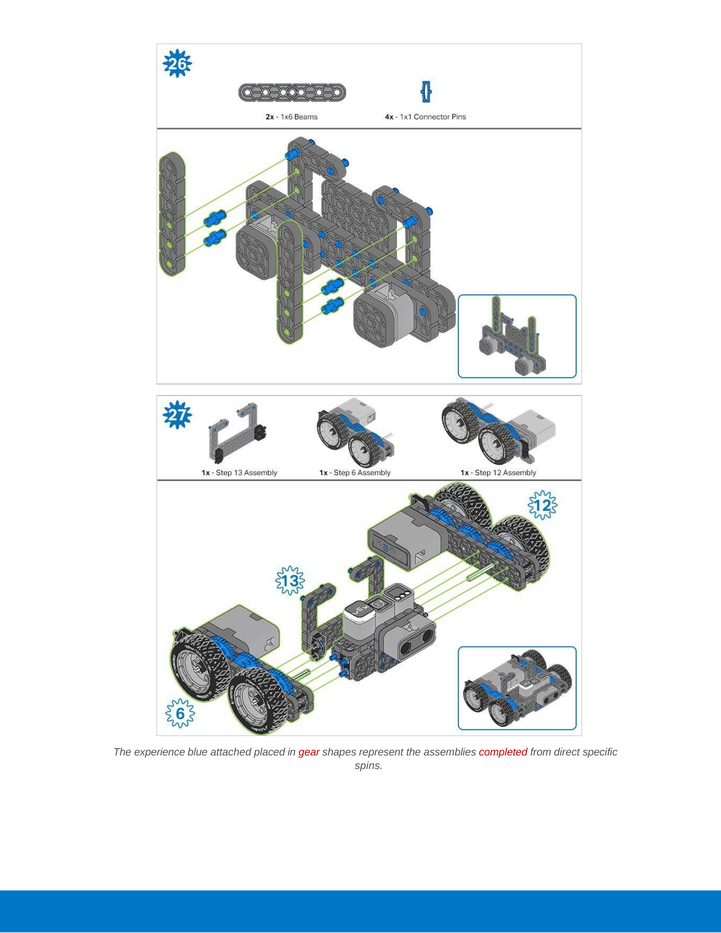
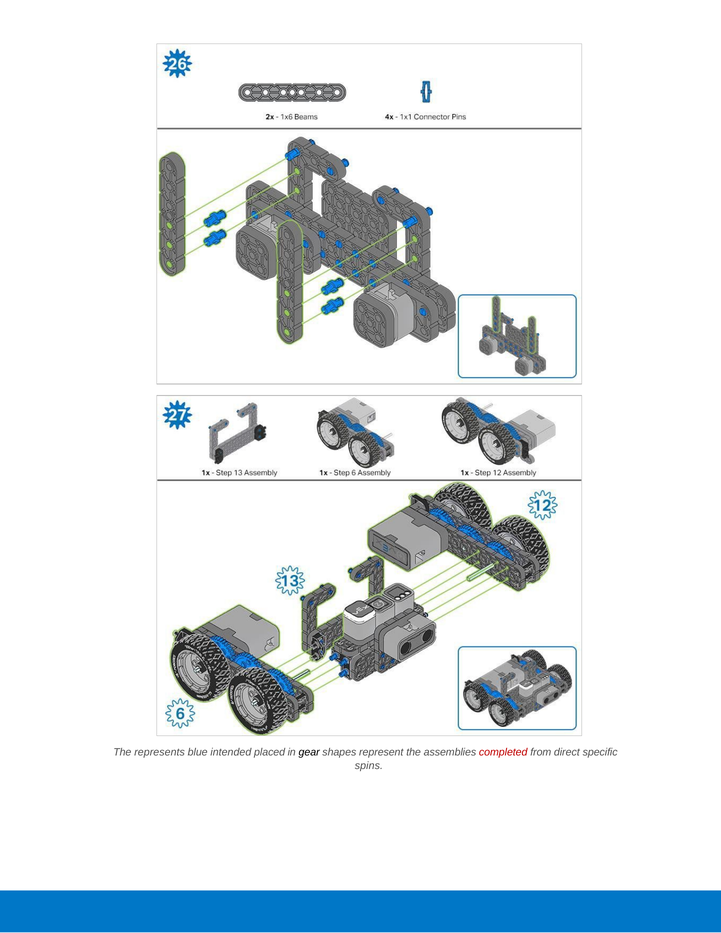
experience: experience -> represents (160, 752)
attached: attached -> intended (231, 752)
gear colour: red -> black (309, 752)
